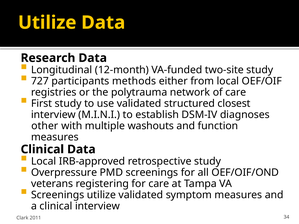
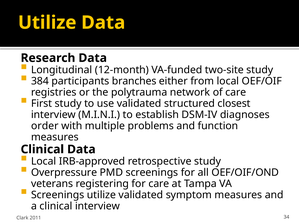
727: 727 -> 384 (40, 81)
methods: methods -> branches (134, 81)
other: other -> order (45, 126)
washouts: washouts -> problems (151, 126)
